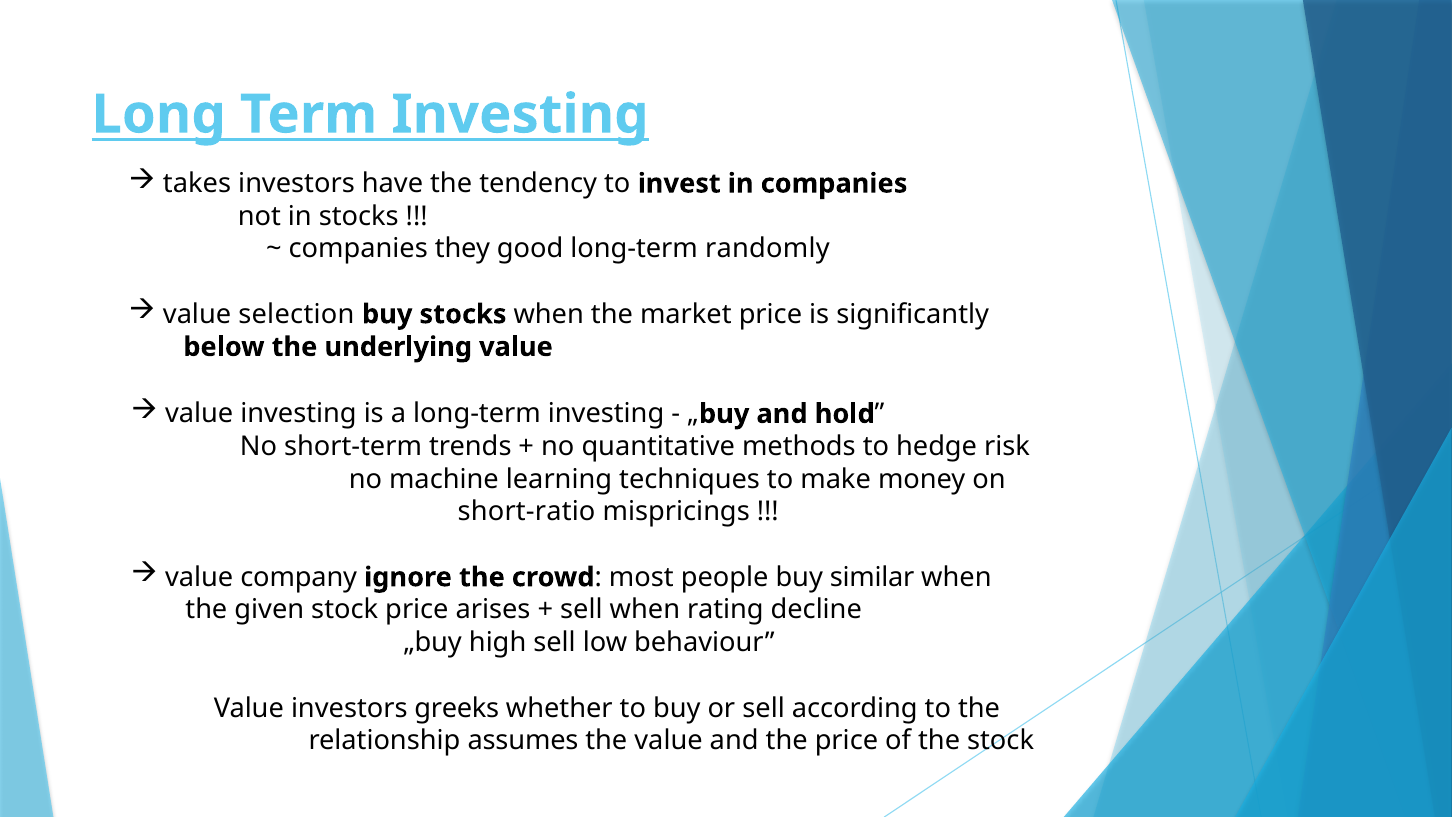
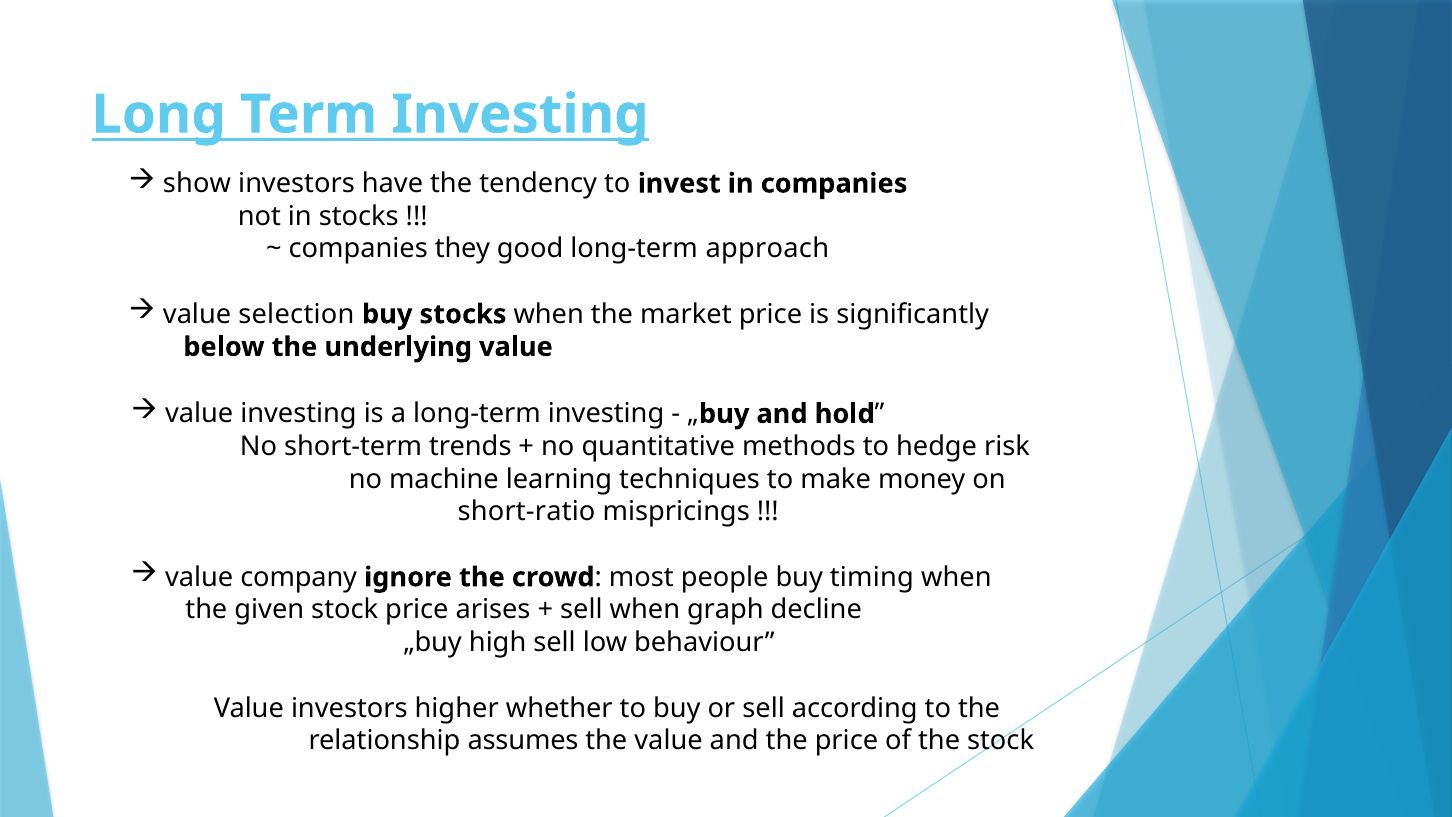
takes: takes -> show (197, 184)
randomly: randomly -> approach (767, 249)
similar: similar -> timing (872, 577)
rating: rating -> graph (725, 610)
greeks: greeks -> higher (457, 708)
